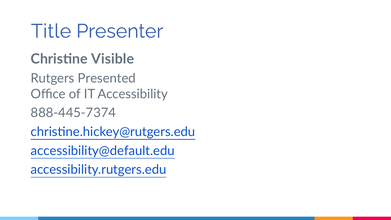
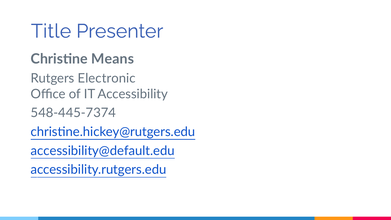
Visible: Visible -> Means (113, 59)
Presented: Presented -> Electronic (107, 78)
888-445-7374: 888-445-7374 -> 548-445-7374 (73, 113)
